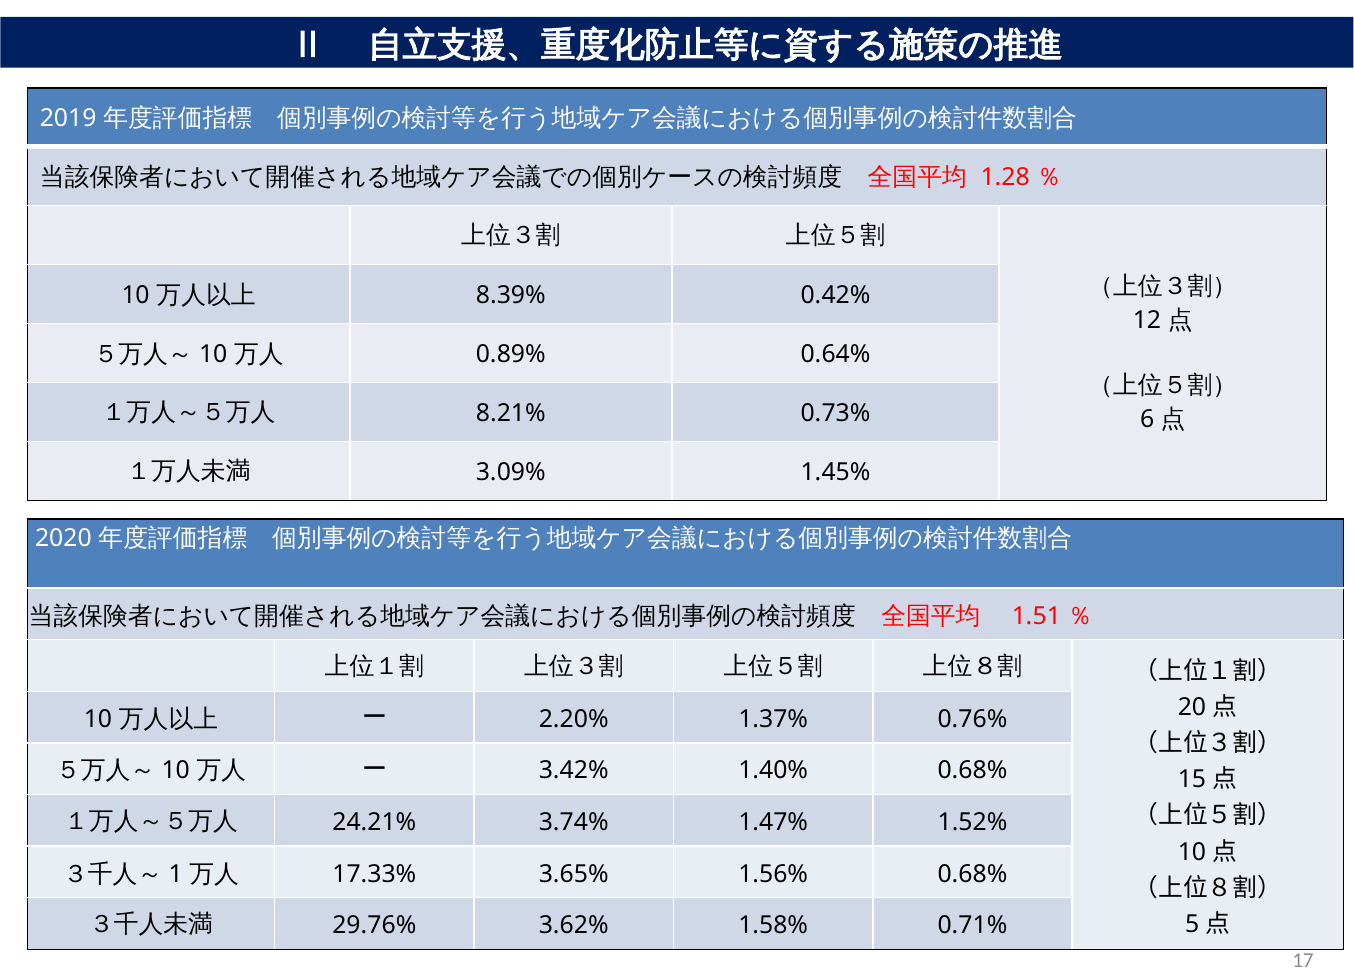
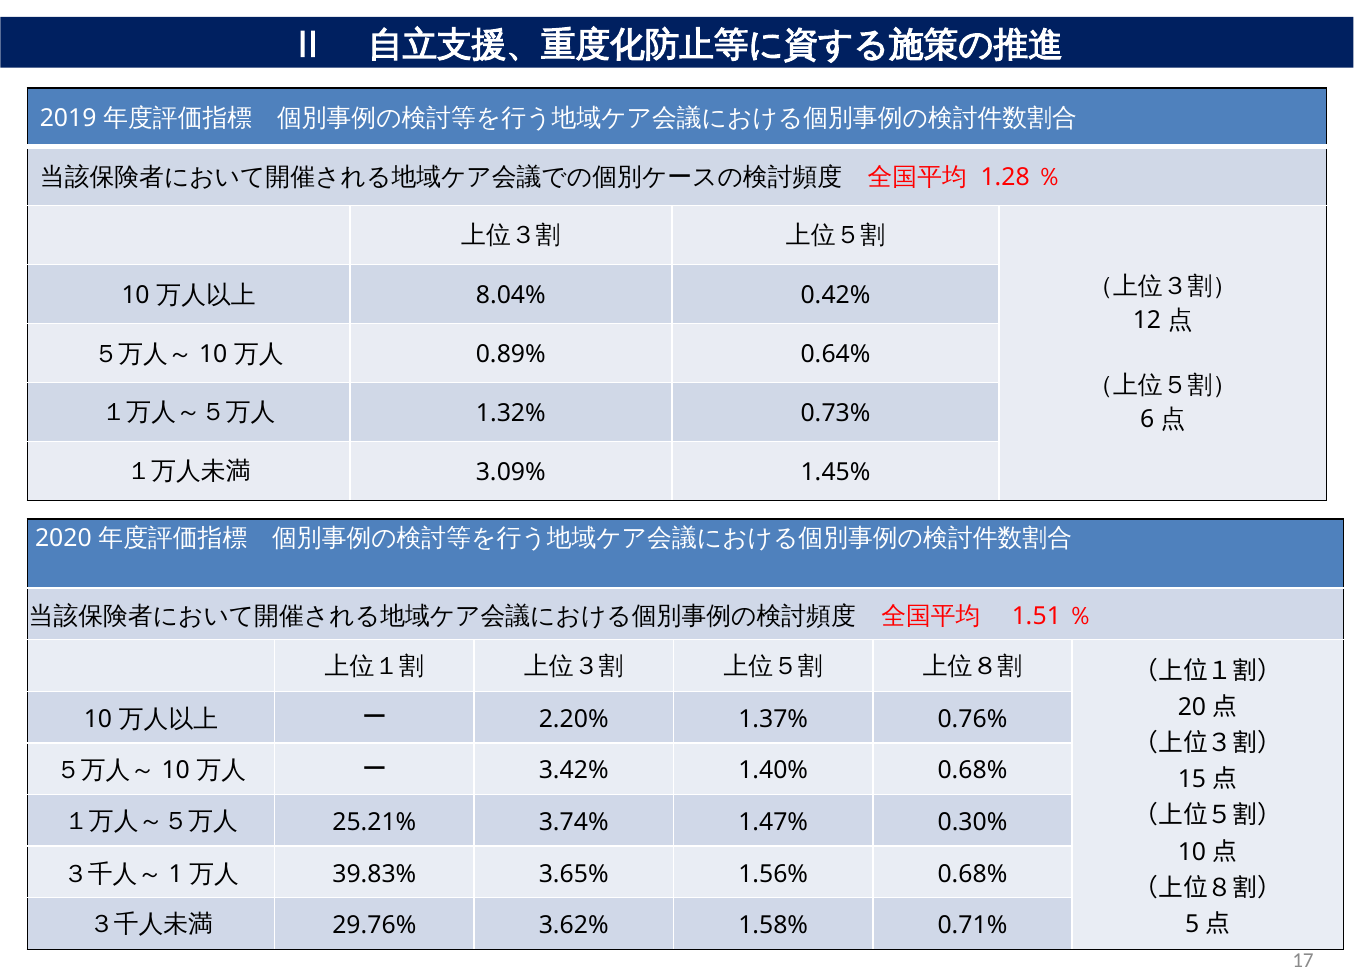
8.39%: 8.39% -> 8.04% (511, 296)
8.21%: 8.21% -> 1.32% (511, 414)
24.21%: 24.21% -> 25.21% (374, 822)
1.52%: 1.52% -> 0.30% (973, 822)
17.33%: 17.33% -> 39.83% (374, 874)
